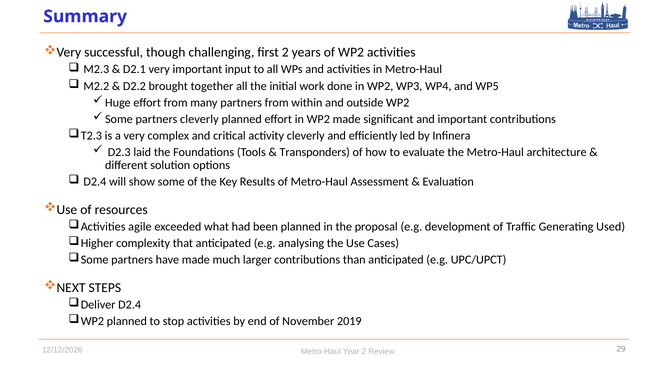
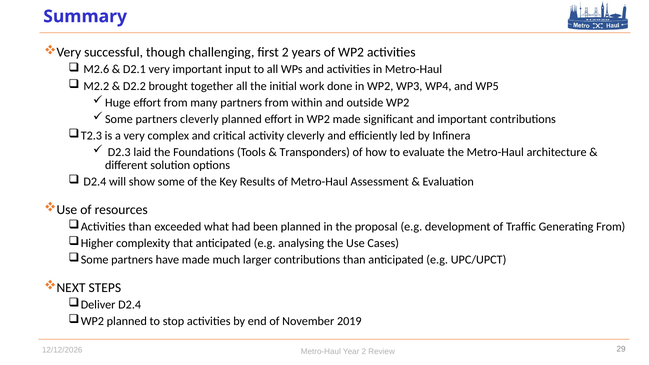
M2.3: M2.3 -> M2.6 (96, 69)
agile: agile -> than (140, 227)
Generating Used: Used -> From (611, 227)
